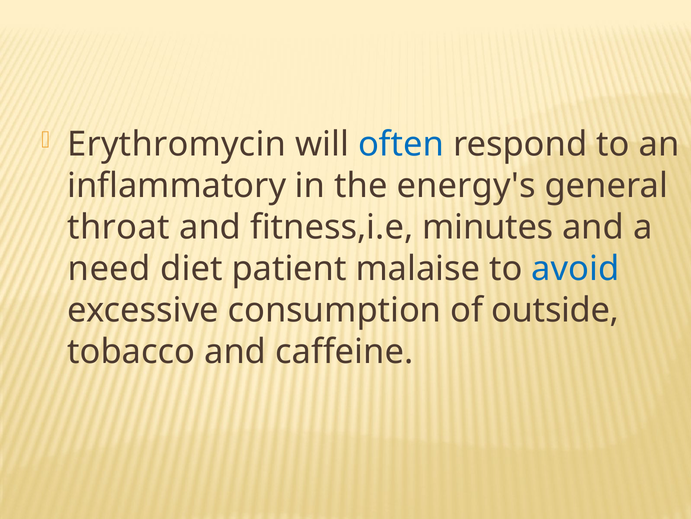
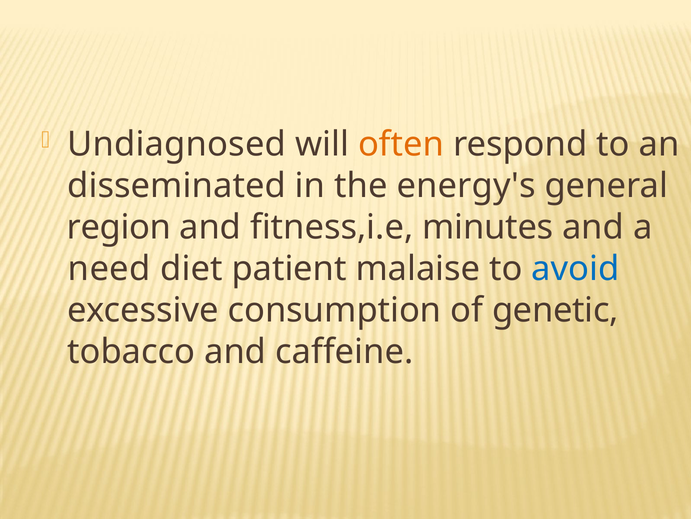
Erythromycin: Erythromycin -> Undiagnosed (177, 144)
often colour: blue -> orange (401, 144)
inflammatory: inflammatory -> disseminated (177, 185)
throat: throat -> region (119, 227)
outside: outside -> genetic (555, 310)
